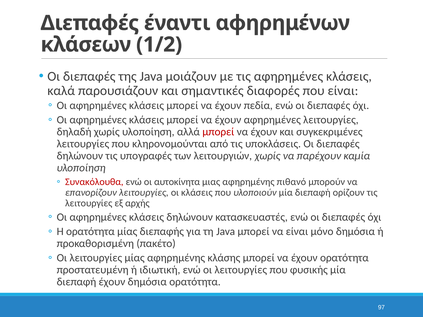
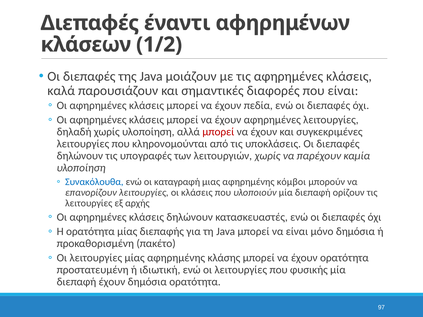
Συνακόλουθα colour: red -> blue (94, 182)
αυτοκίνητα: αυτοκίνητα -> καταγραφή (177, 182)
πιθανό: πιθανό -> κόμβοι (291, 182)
